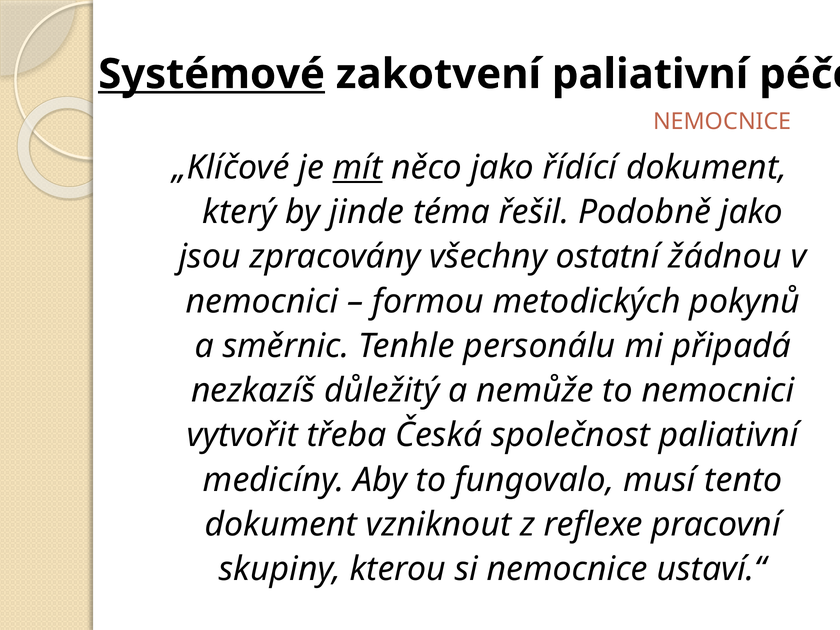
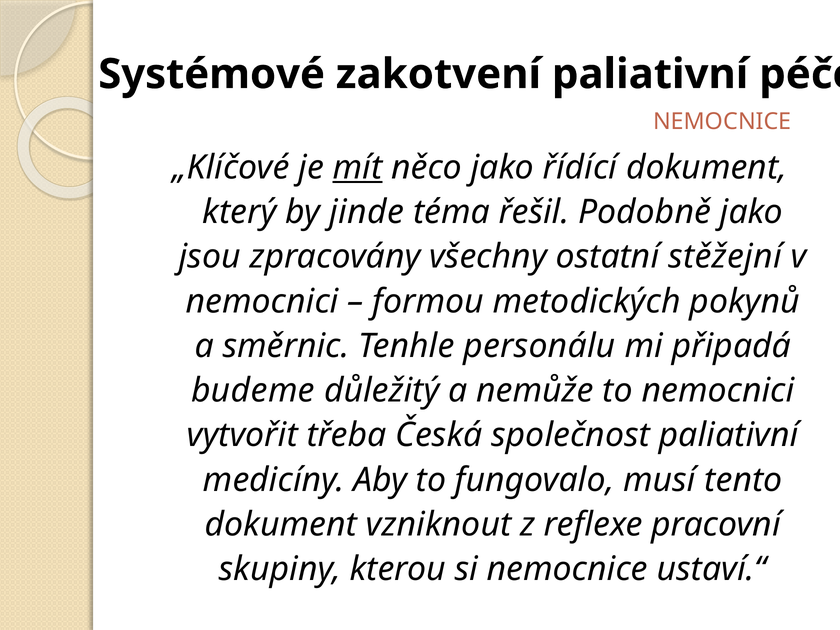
Systémové underline: present -> none (212, 74)
žádnou: žádnou -> stěžejní (725, 257)
nezkazíš: nezkazíš -> budeme (253, 391)
